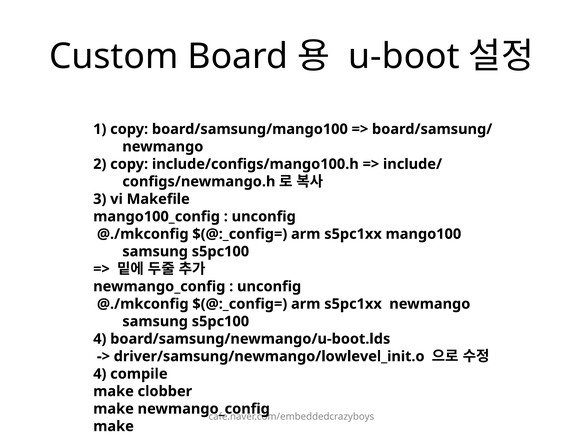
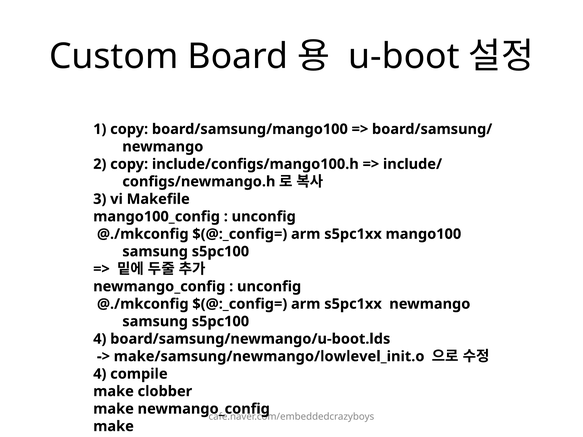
driver/samsung/newmango/lowlevel_init.o: driver/samsung/newmango/lowlevel_init.o -> make/samsung/newmango/lowlevel_init.o (269, 357)
